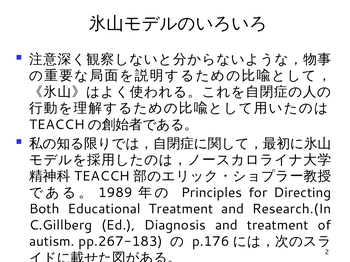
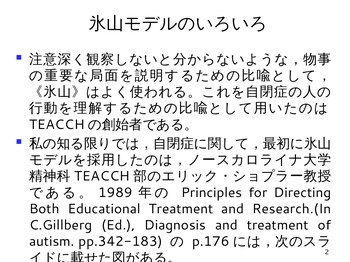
pp.267-183: pp.267-183 -> pp.342-183 (121, 242)
